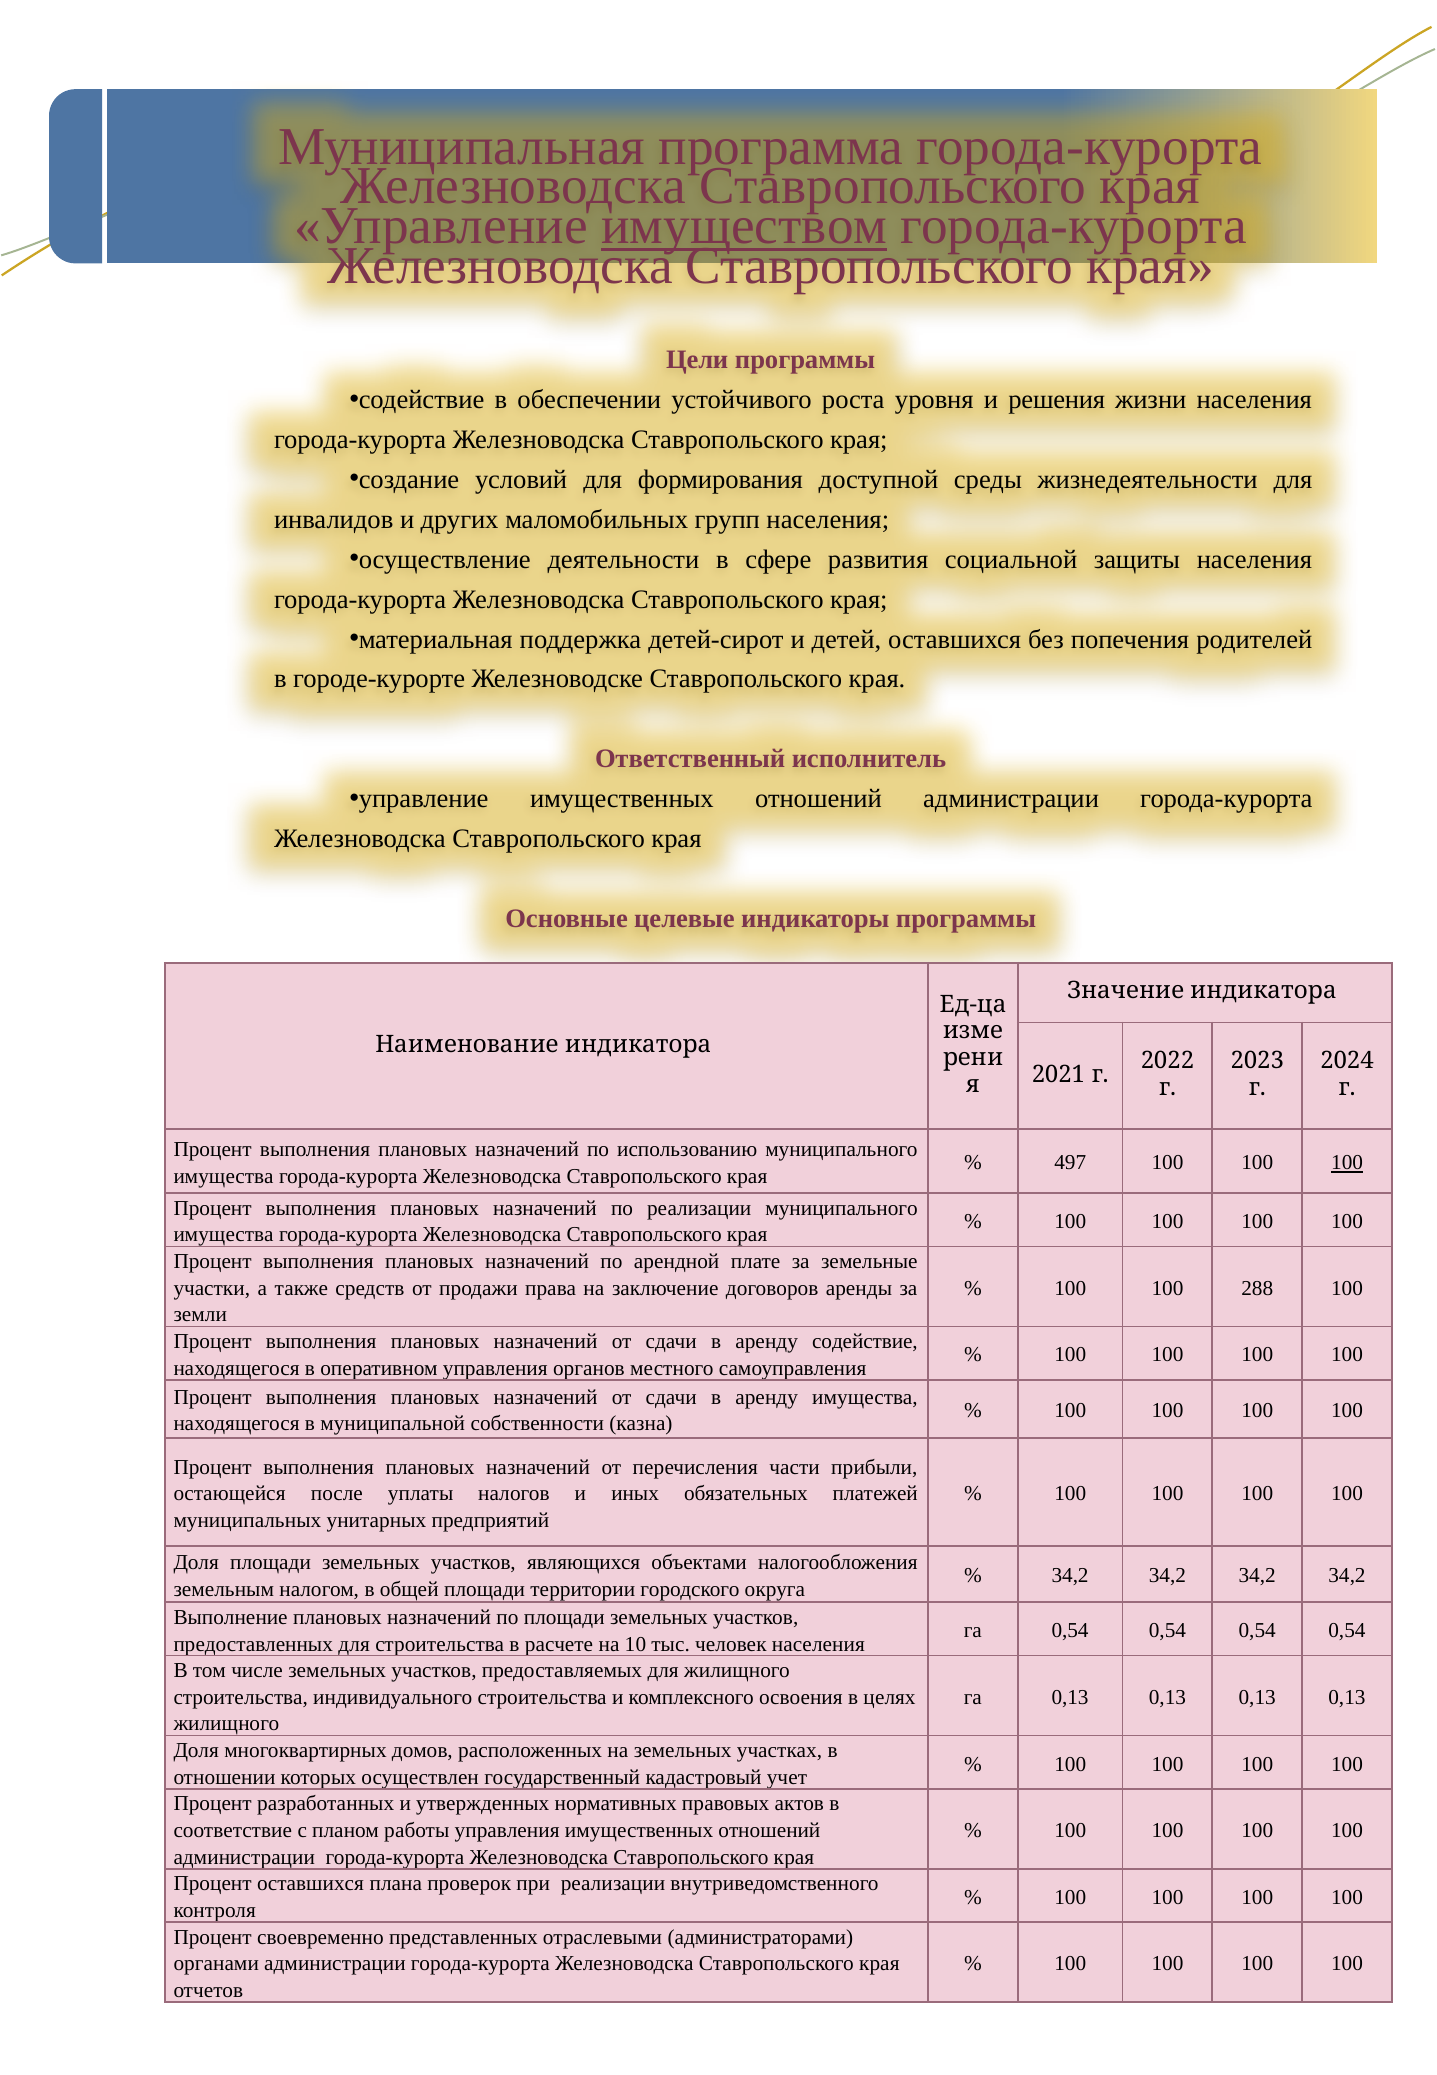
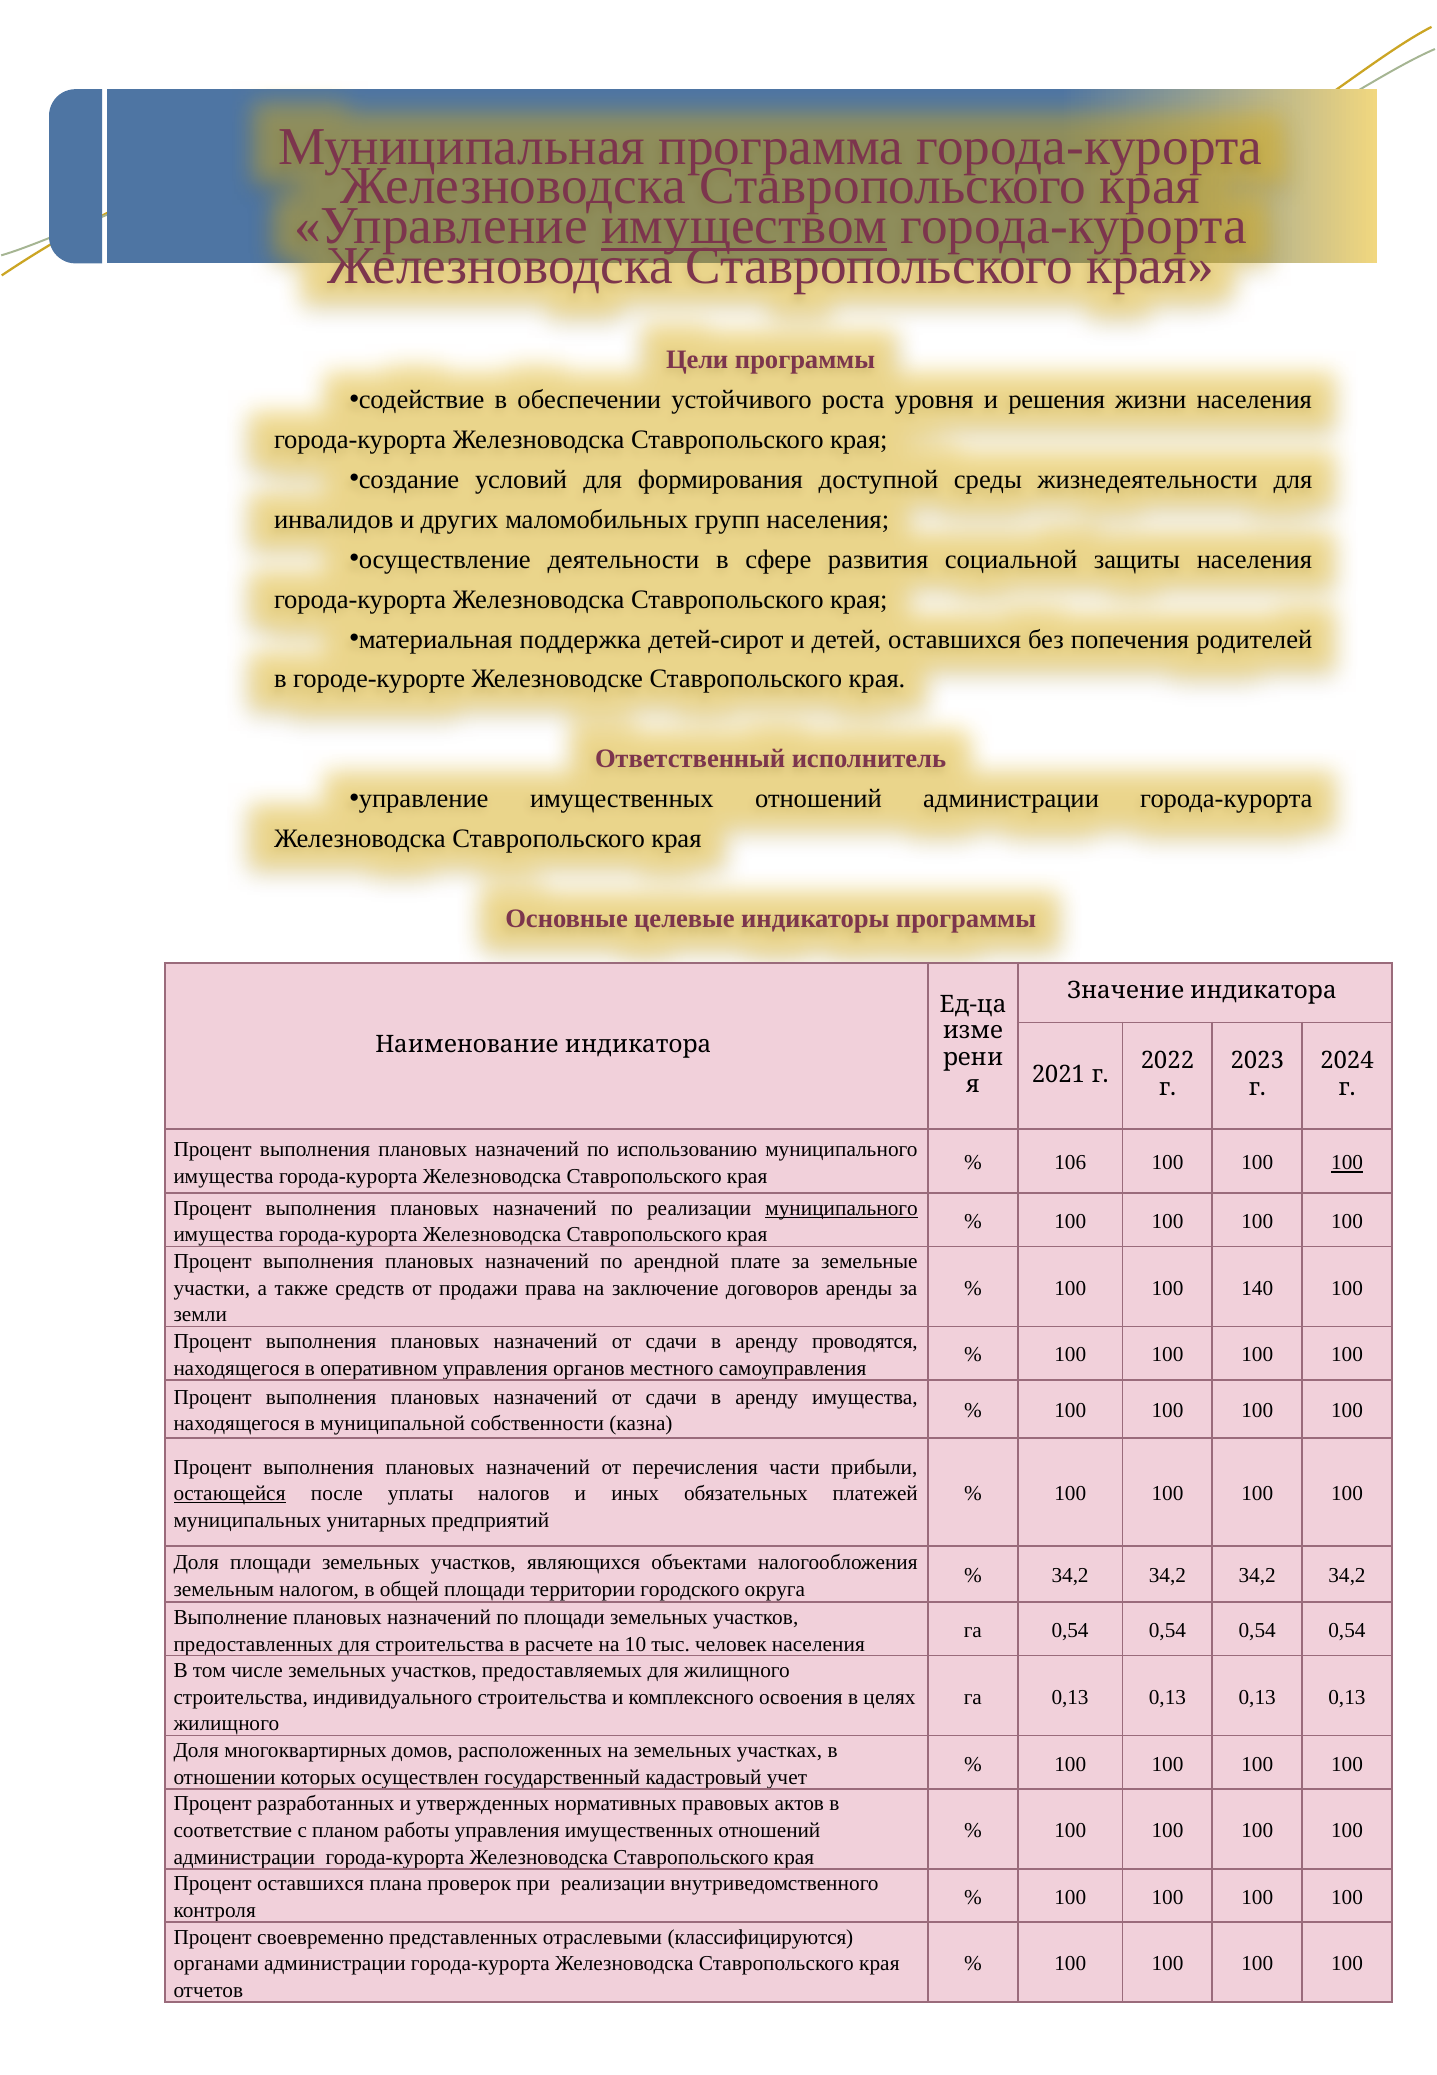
497: 497 -> 106 (1070, 1163)
муниципального underline: none -> present (842, 1209)
288: 288 -> 140 (1257, 1289)
аренду содействие: содействие -> проводятся (865, 1342)
остающейся underline: none -> present (230, 1494)
администраторами: администраторами -> классифицируются (760, 1938)
